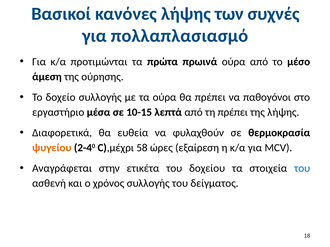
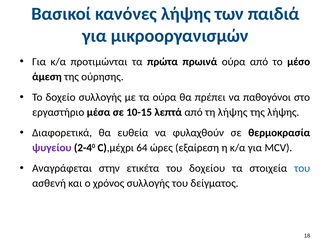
συχνές: συχνές -> παιδιά (274, 14)
πολλαπλασιασμό: πολλαπλασιασμό -> μικροοργανισμών (180, 36)
τη πρέπει: πρέπει -> λήψης (233, 112)
ψυγείου colour: orange -> purple (52, 148)
58: 58 -> 64 (142, 148)
